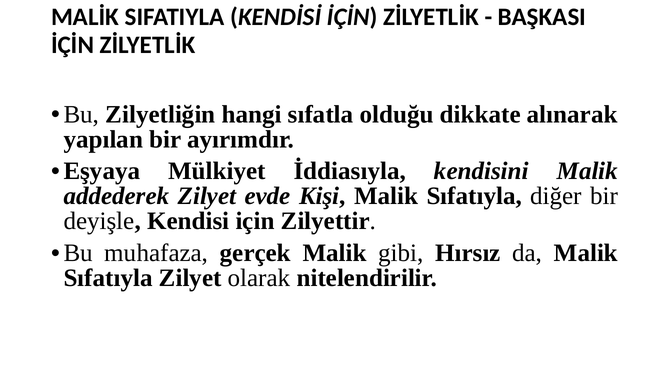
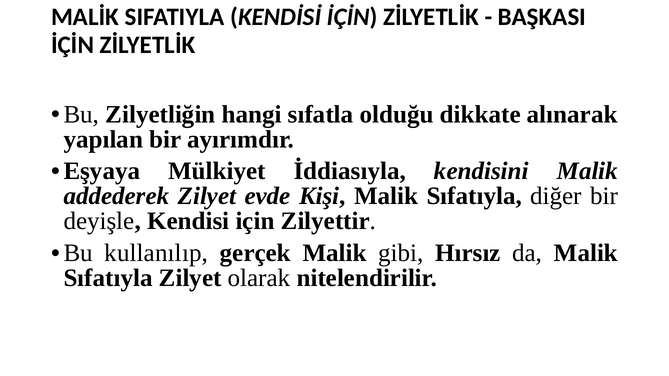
muhafaza: muhafaza -> kullanılıp (156, 253)
